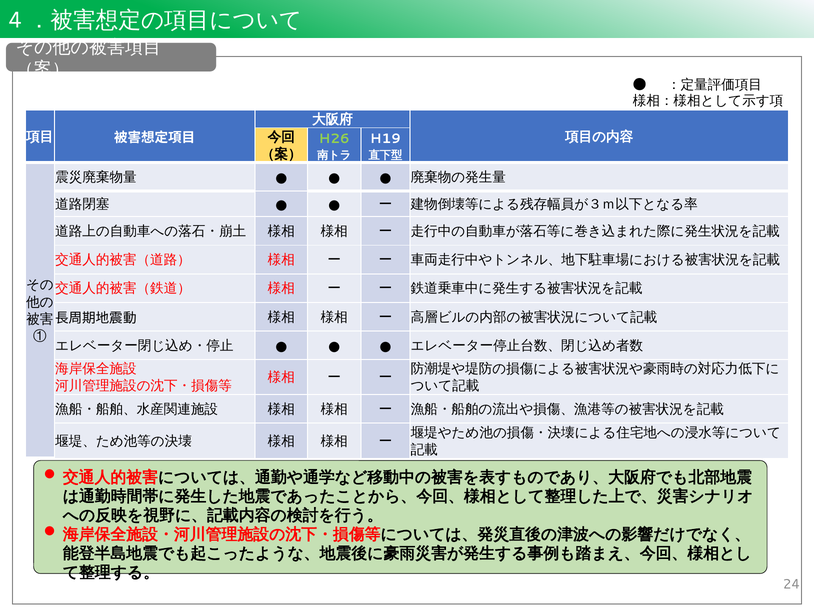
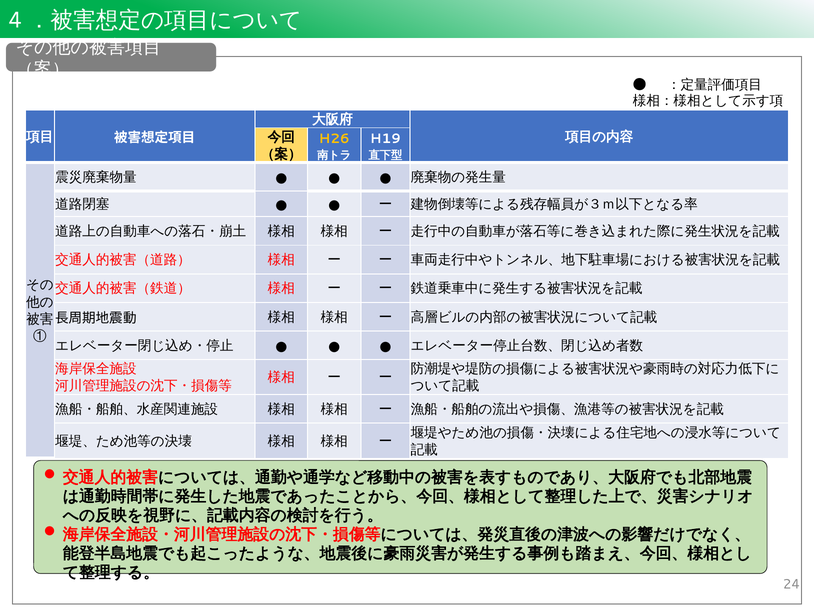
H26 colour: light green -> yellow (334, 139)
